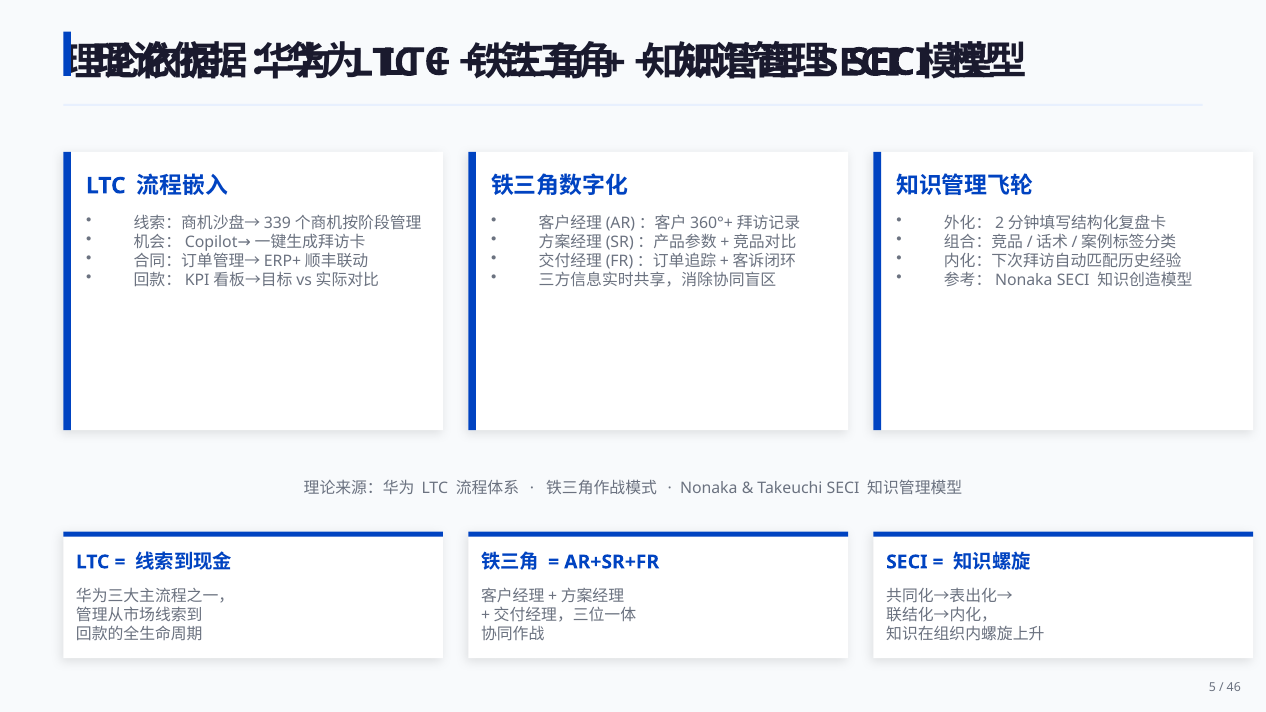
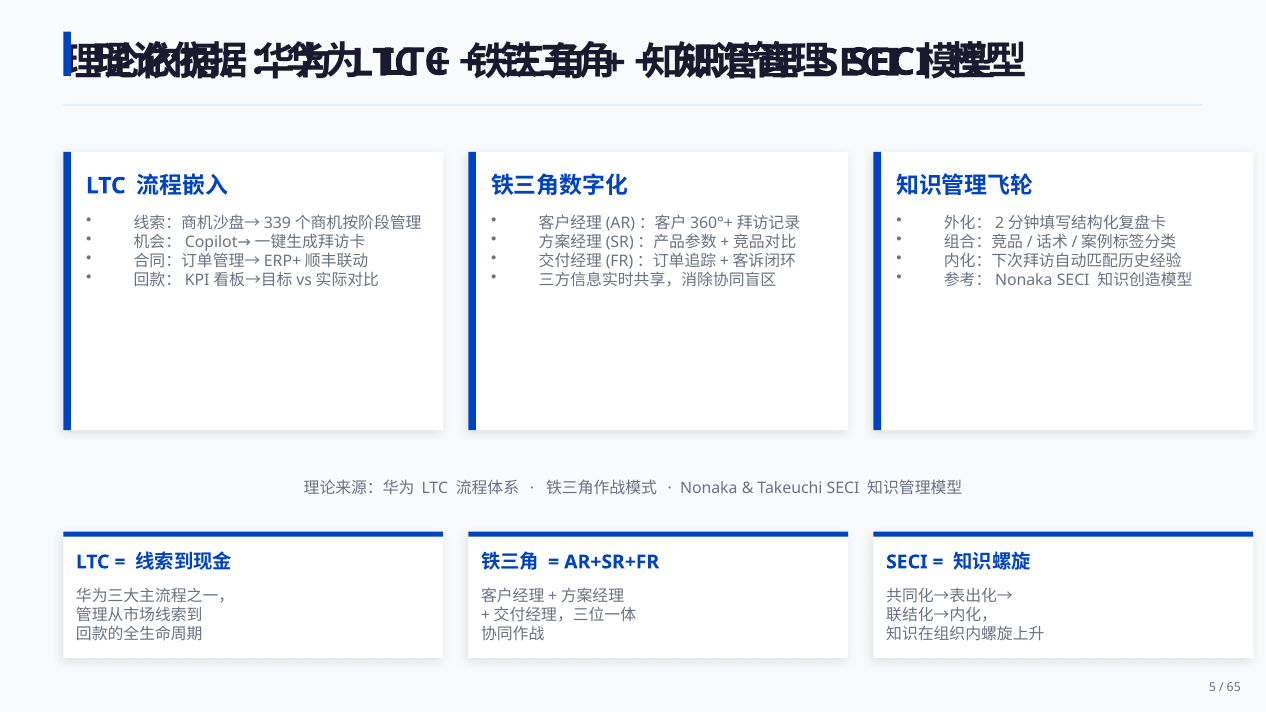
46: 46 -> 65 (1234, 688)
